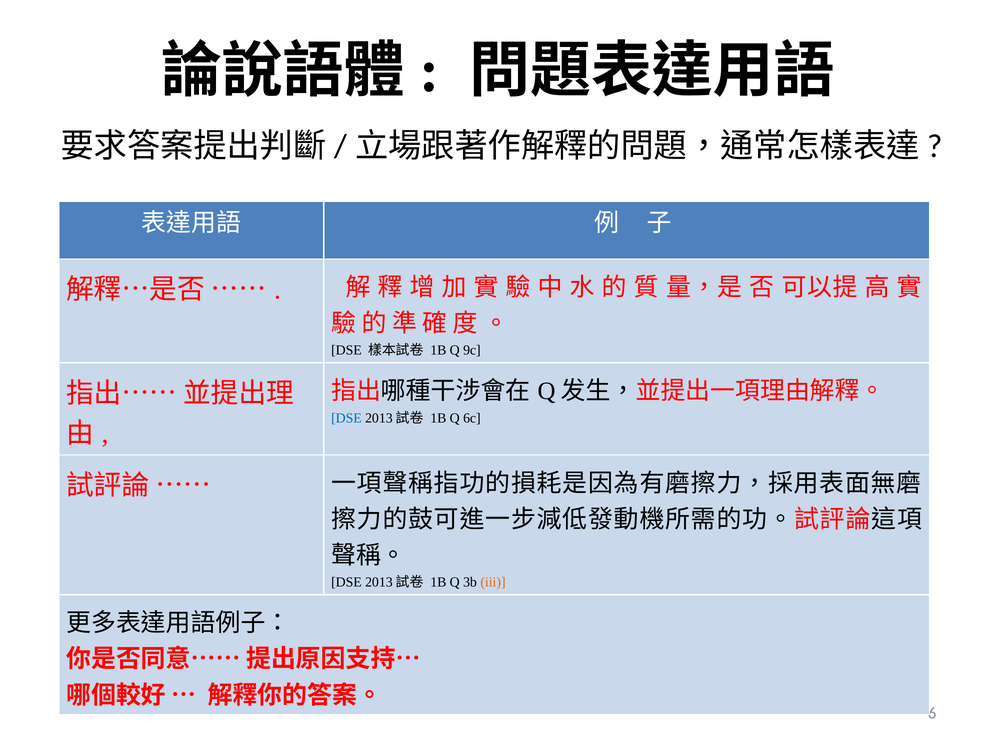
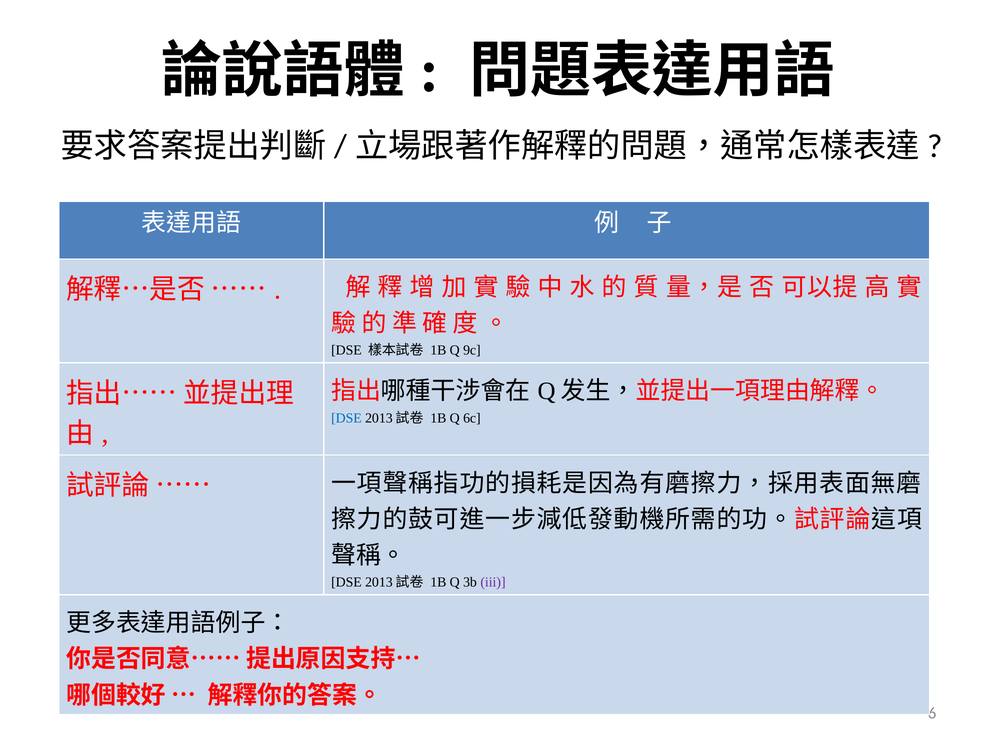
iii colour: orange -> purple (493, 582)
